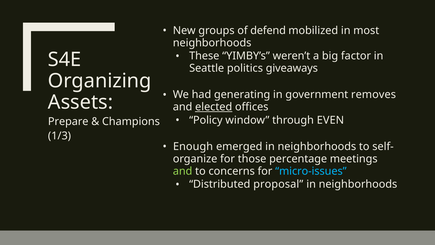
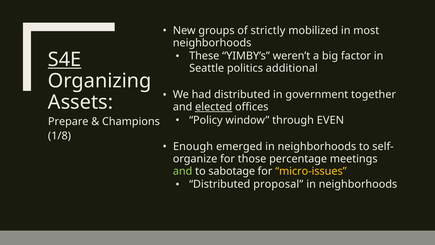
defend: defend -> strictly (268, 30)
S4E underline: none -> present (65, 59)
giveaways: giveaways -> additional (292, 68)
had generating: generating -> distributed (242, 95)
removes: removes -> together (374, 95)
1/3: 1/3 -> 1/8 (60, 136)
concerns: concerns -> sabotage (232, 171)
micro-issues colour: light blue -> yellow (311, 171)
